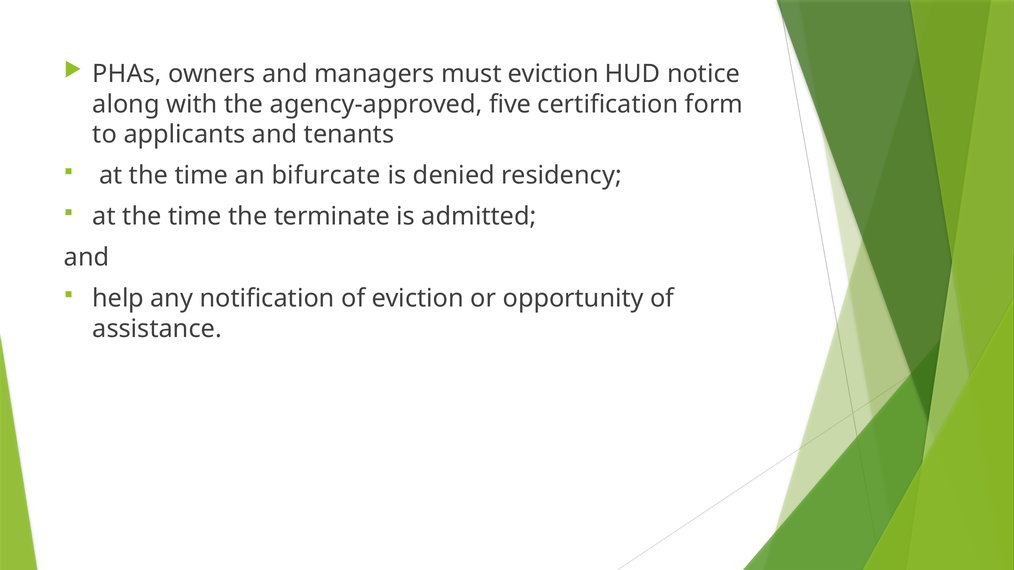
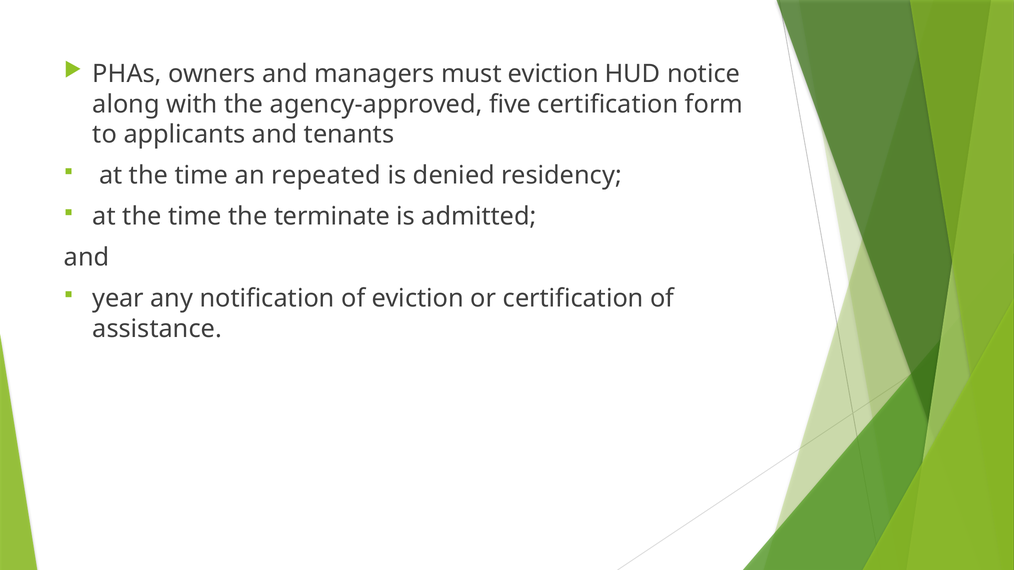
bifurcate: bifurcate -> repeated (326, 176)
help: help -> year (118, 299)
or opportunity: opportunity -> certification (573, 299)
